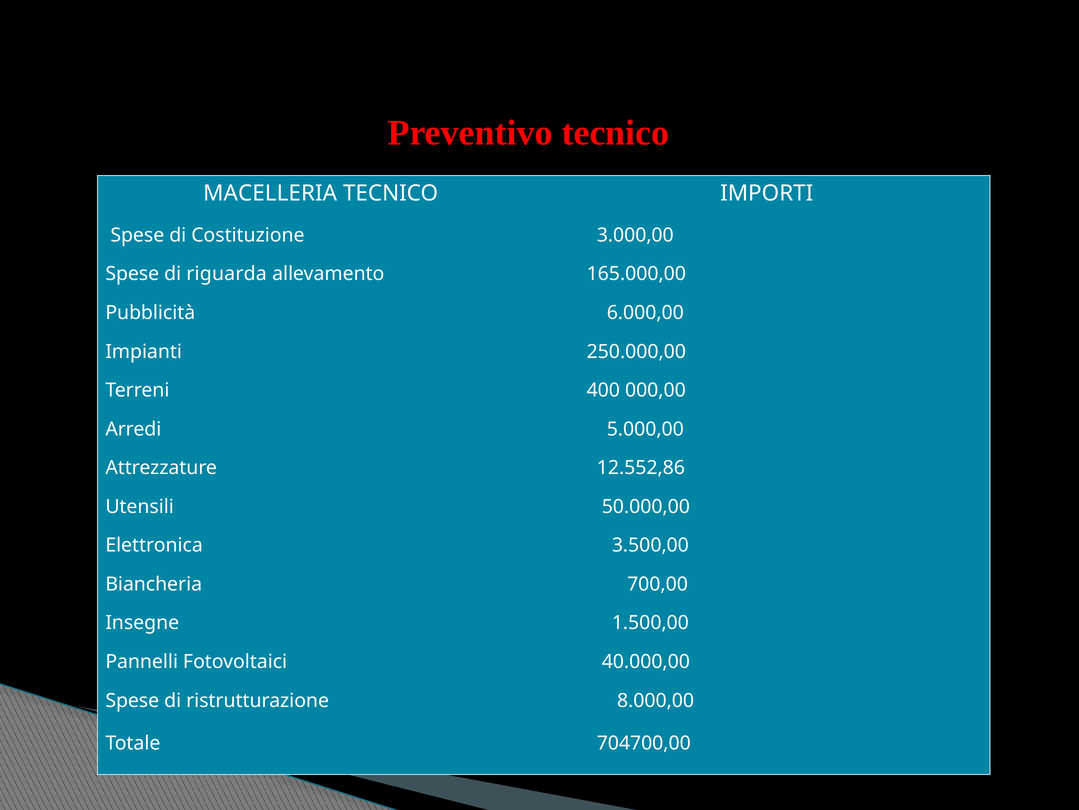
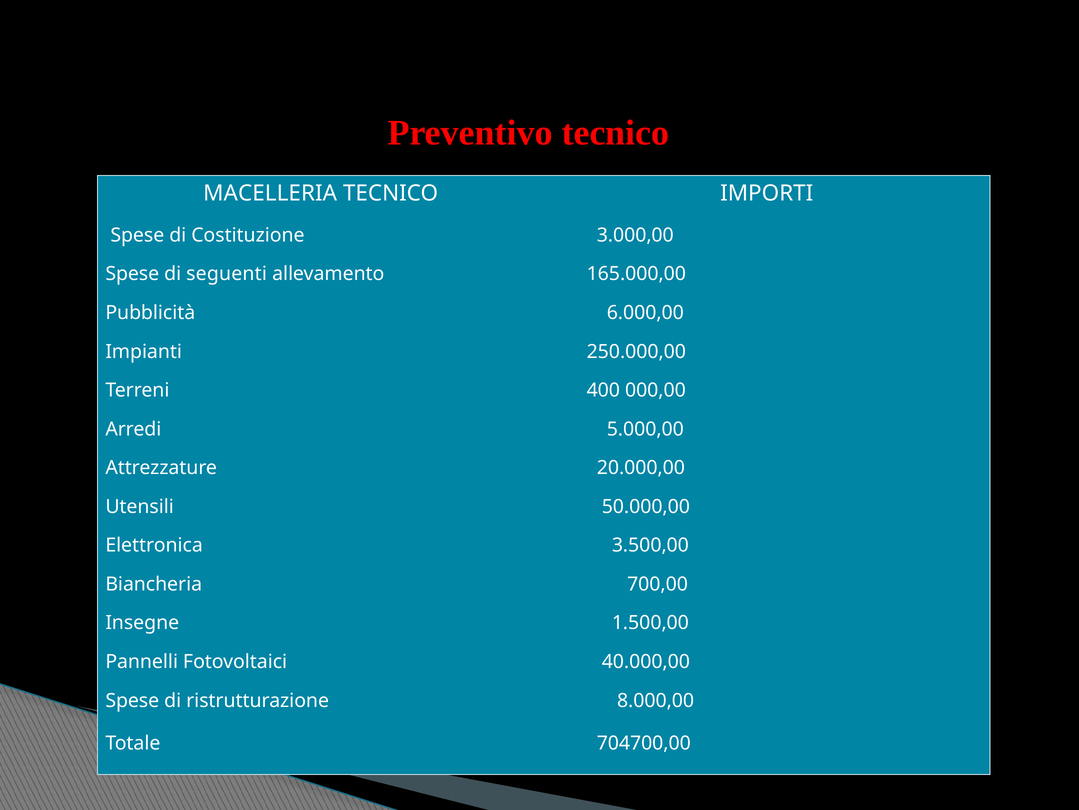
riguarda: riguarda -> seguenti (227, 274)
12.552,86: 12.552,86 -> 20.000,00 (641, 467)
